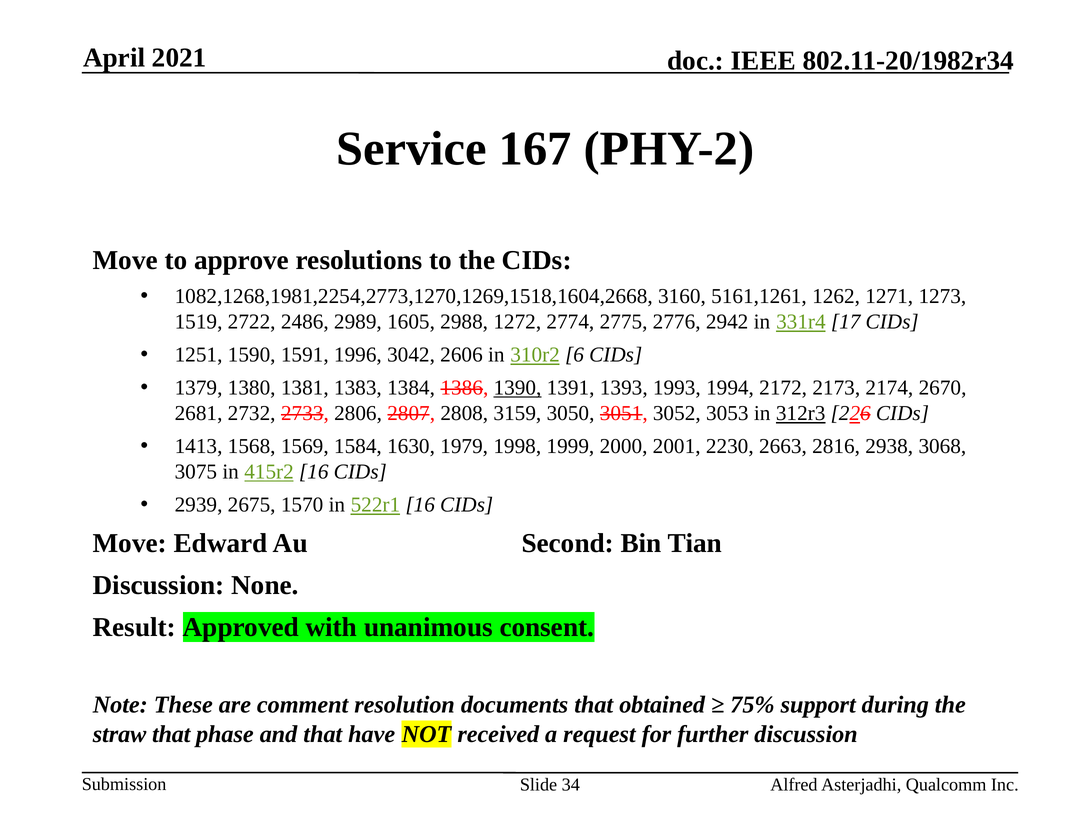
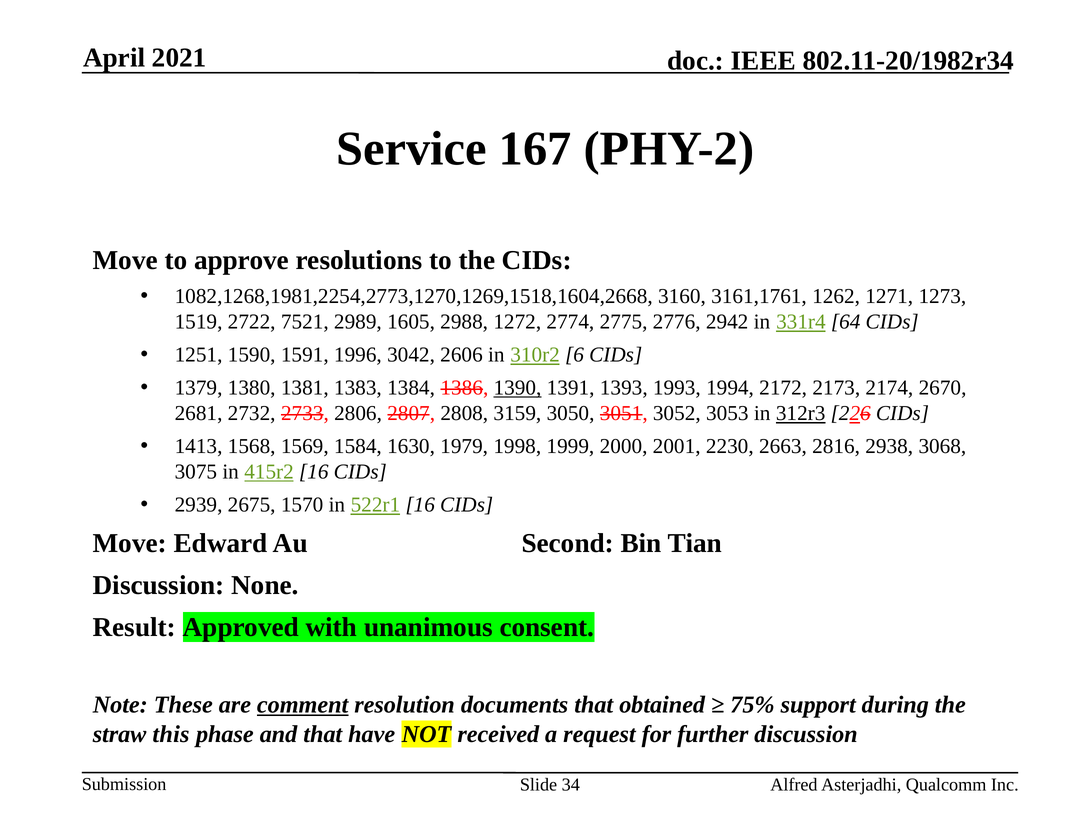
5161,1261: 5161,1261 -> 3161,1761 (759, 296)
2486: 2486 -> 7521 (305, 322)
17: 17 -> 64 (846, 322)
comment underline: none -> present (303, 705)
straw that: that -> this (171, 734)
